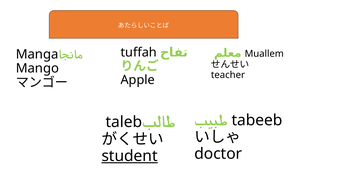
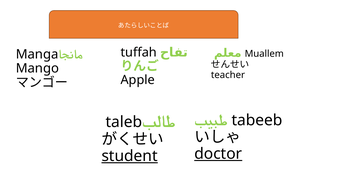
doctor underline: none -> present (218, 154)
